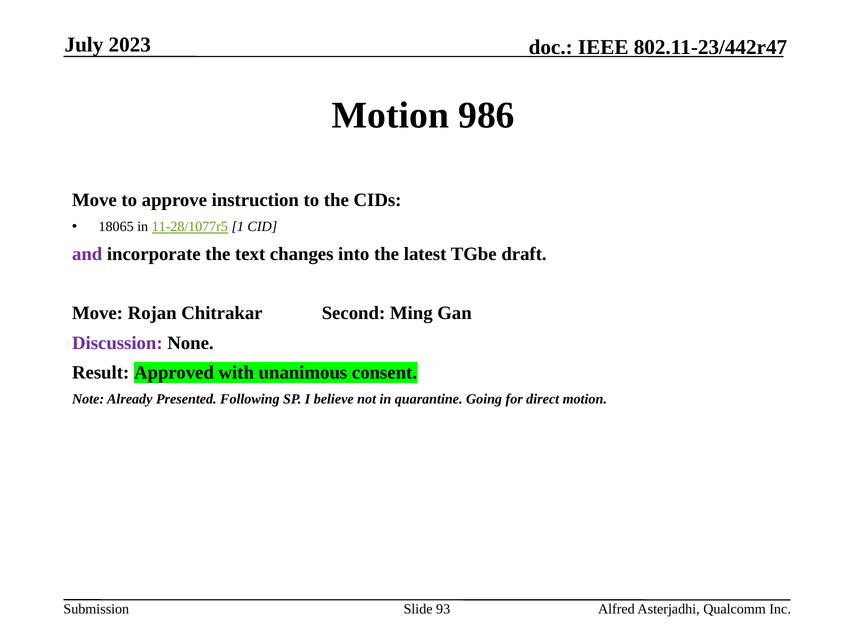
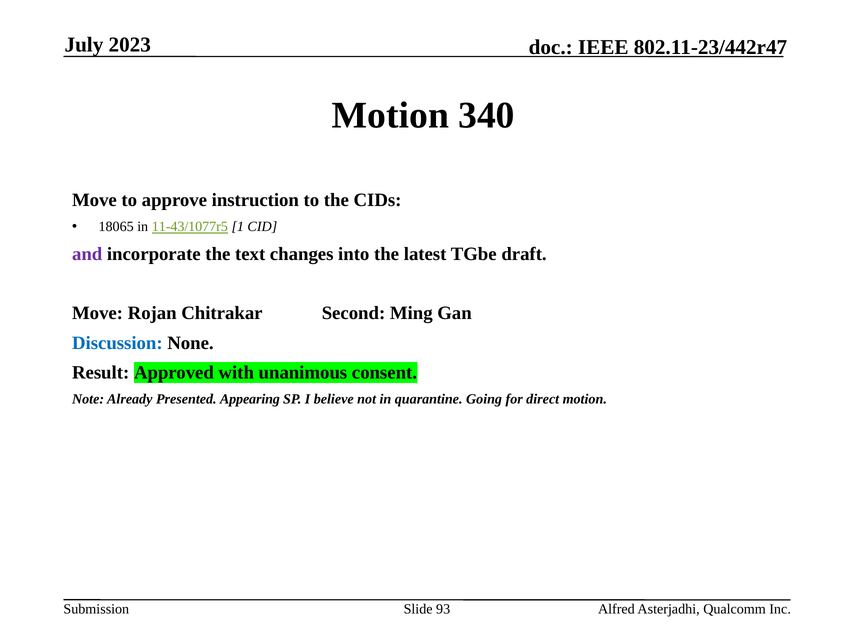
986: 986 -> 340 (487, 115)
11-28/1077r5: 11-28/1077r5 -> 11-43/1077r5 (190, 227)
Discussion colour: purple -> blue (117, 343)
Following: Following -> Appearing (250, 399)
